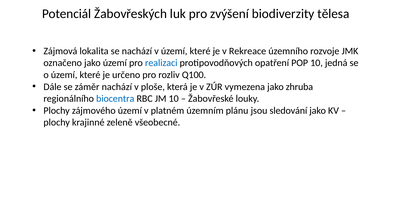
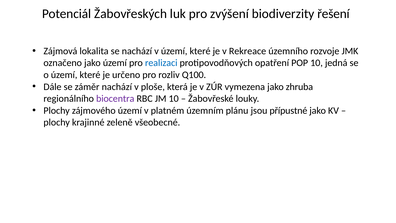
tělesa: tělesa -> řešení (333, 14)
biocentra colour: blue -> purple (115, 99)
sledování: sledování -> přípustné (288, 110)
